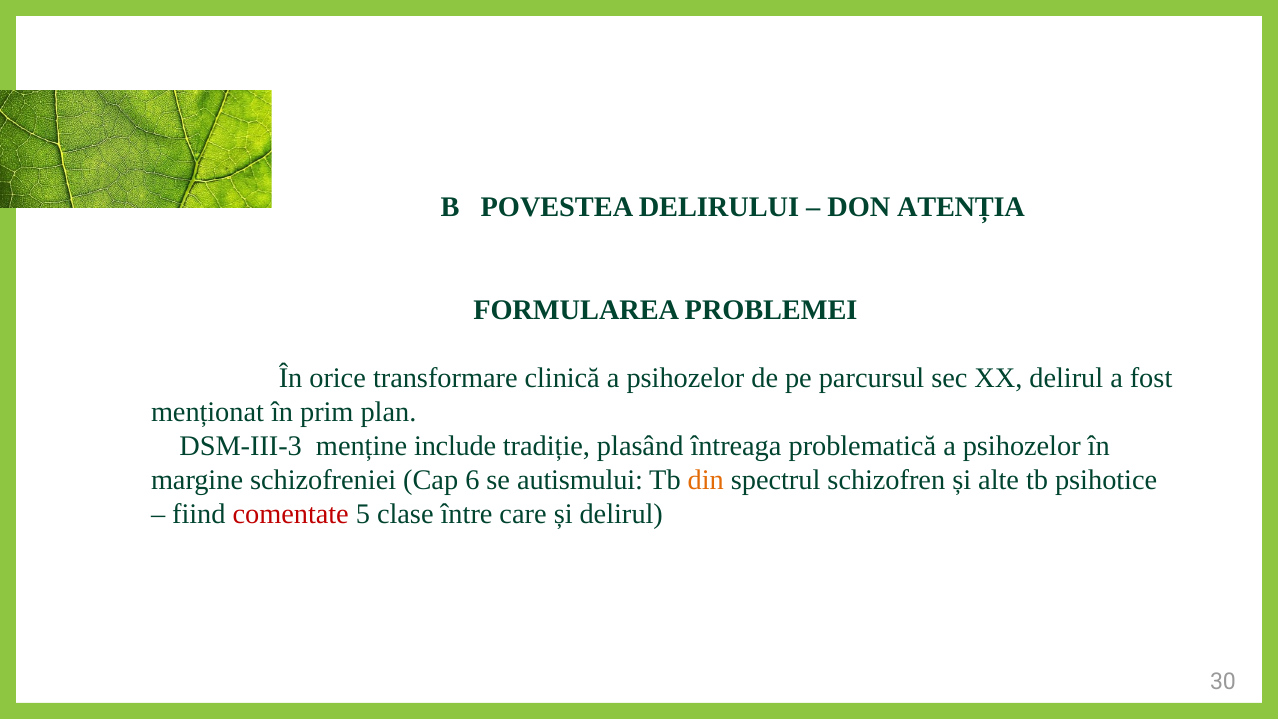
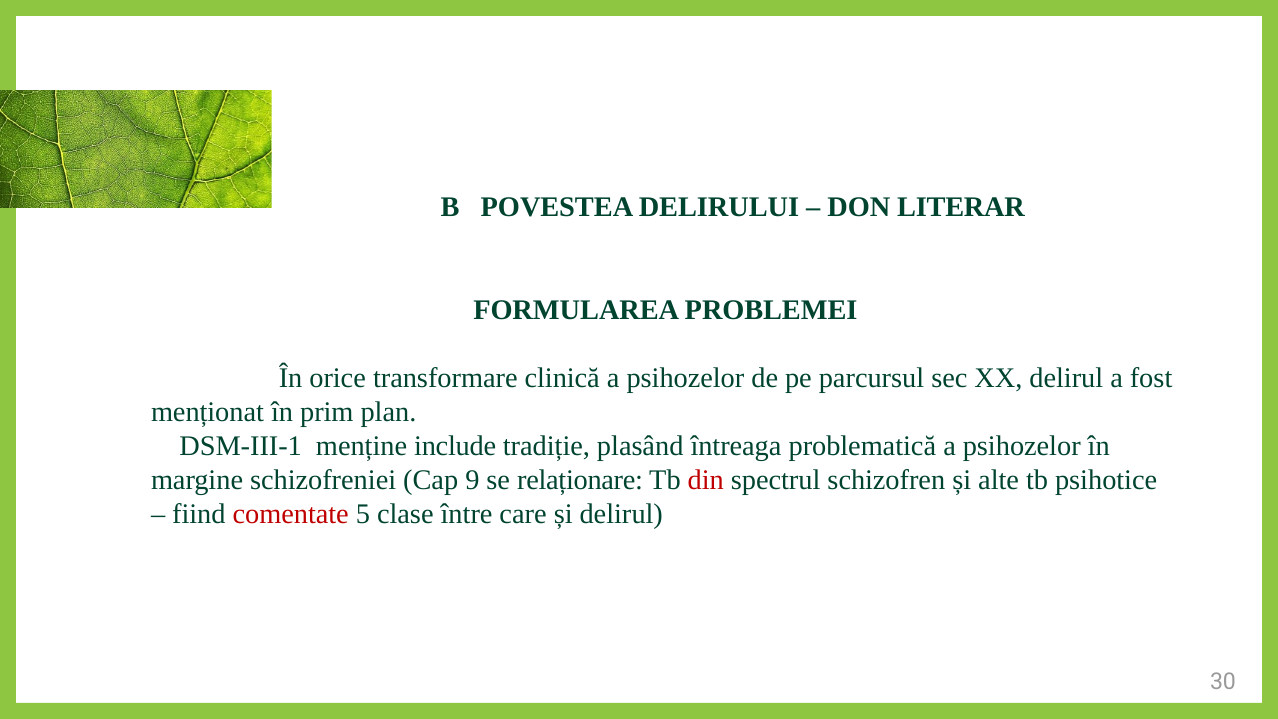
ATENȚIA: ATENȚIA -> LITERAR (961, 207)
DSM-III-3: DSM-III-3 -> DSM-III-1 (241, 446)
6: 6 -> 9 (472, 480)
autismului: autismului -> relaționare (580, 480)
din colour: orange -> red (706, 480)
